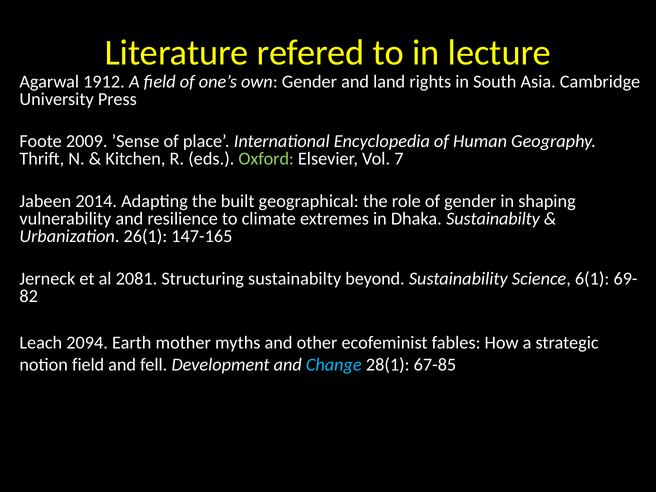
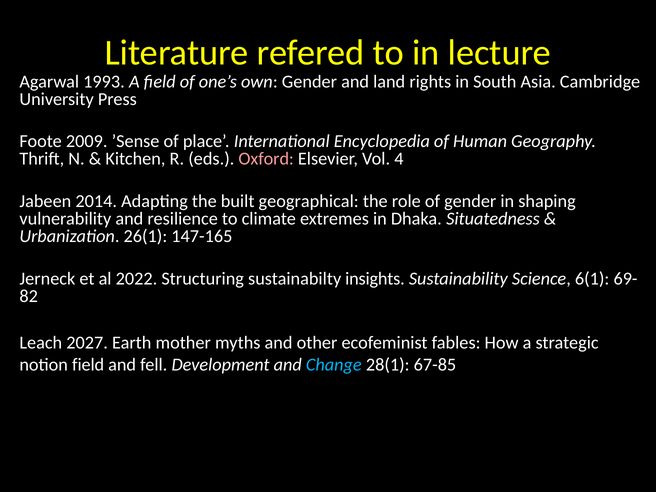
1912: 1912 -> 1993 (104, 82)
Oxford colour: light green -> pink (266, 159)
7: 7 -> 4 (399, 159)
Dhaka Sustainabilty: Sustainabilty -> Situatedness (493, 219)
2081: 2081 -> 2022 (136, 279)
beyond: beyond -> insights (375, 279)
2094: 2094 -> 2027 (87, 343)
